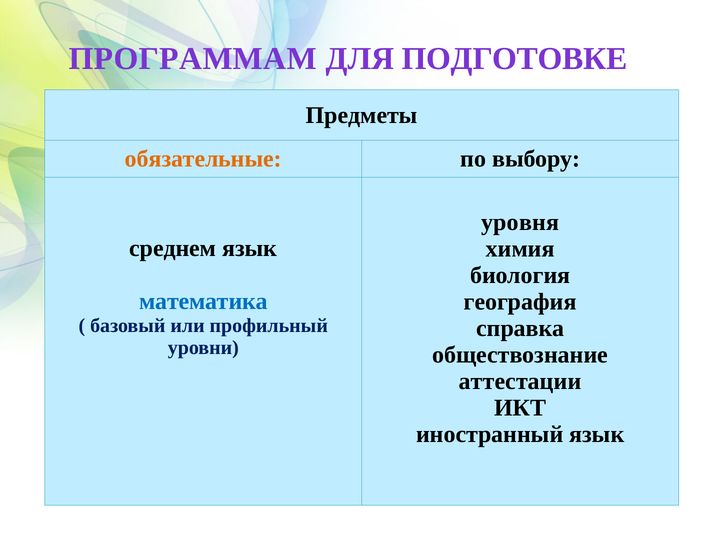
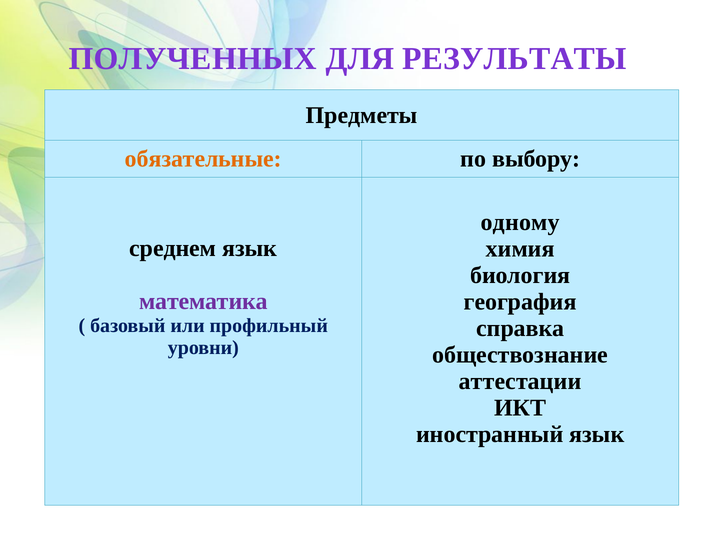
ПРОГРАММАМ: ПРОГРАММАМ -> ПОЛУЧЕННЫХ (193, 59)
ПОДГОТОВКЕ: ПОДГОТОВКЕ -> РЕЗУЛЬТАТЫ (514, 59)
уровня: уровня -> одному (520, 222)
математика colour: blue -> purple (203, 301)
